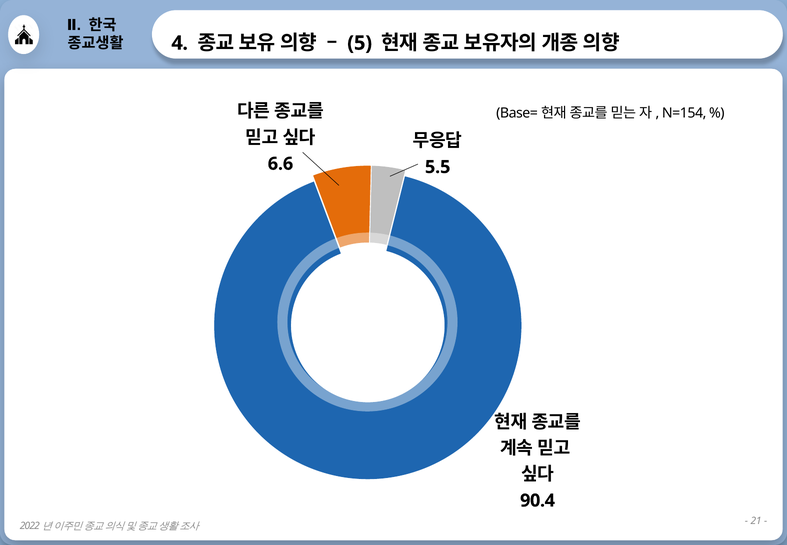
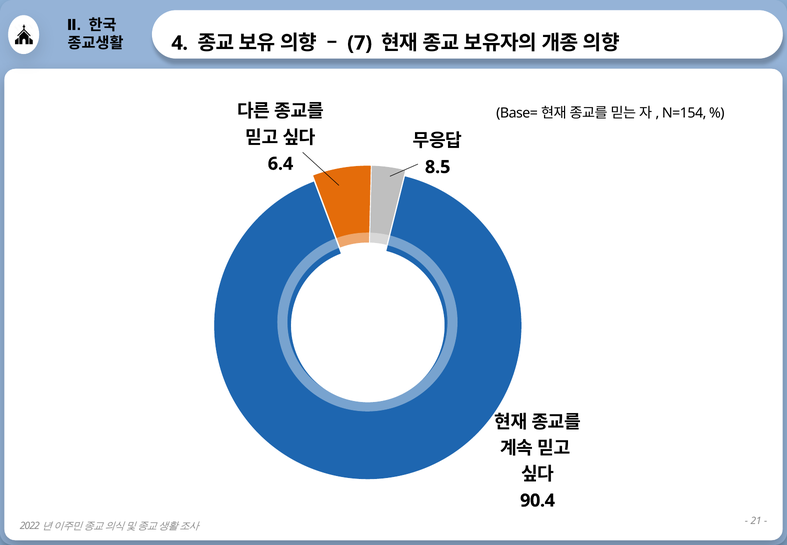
5: 5 -> 7 (360, 43)
6.6: 6.6 -> 6.4 (280, 164)
5.5: 5.5 -> 8.5 (438, 167)
